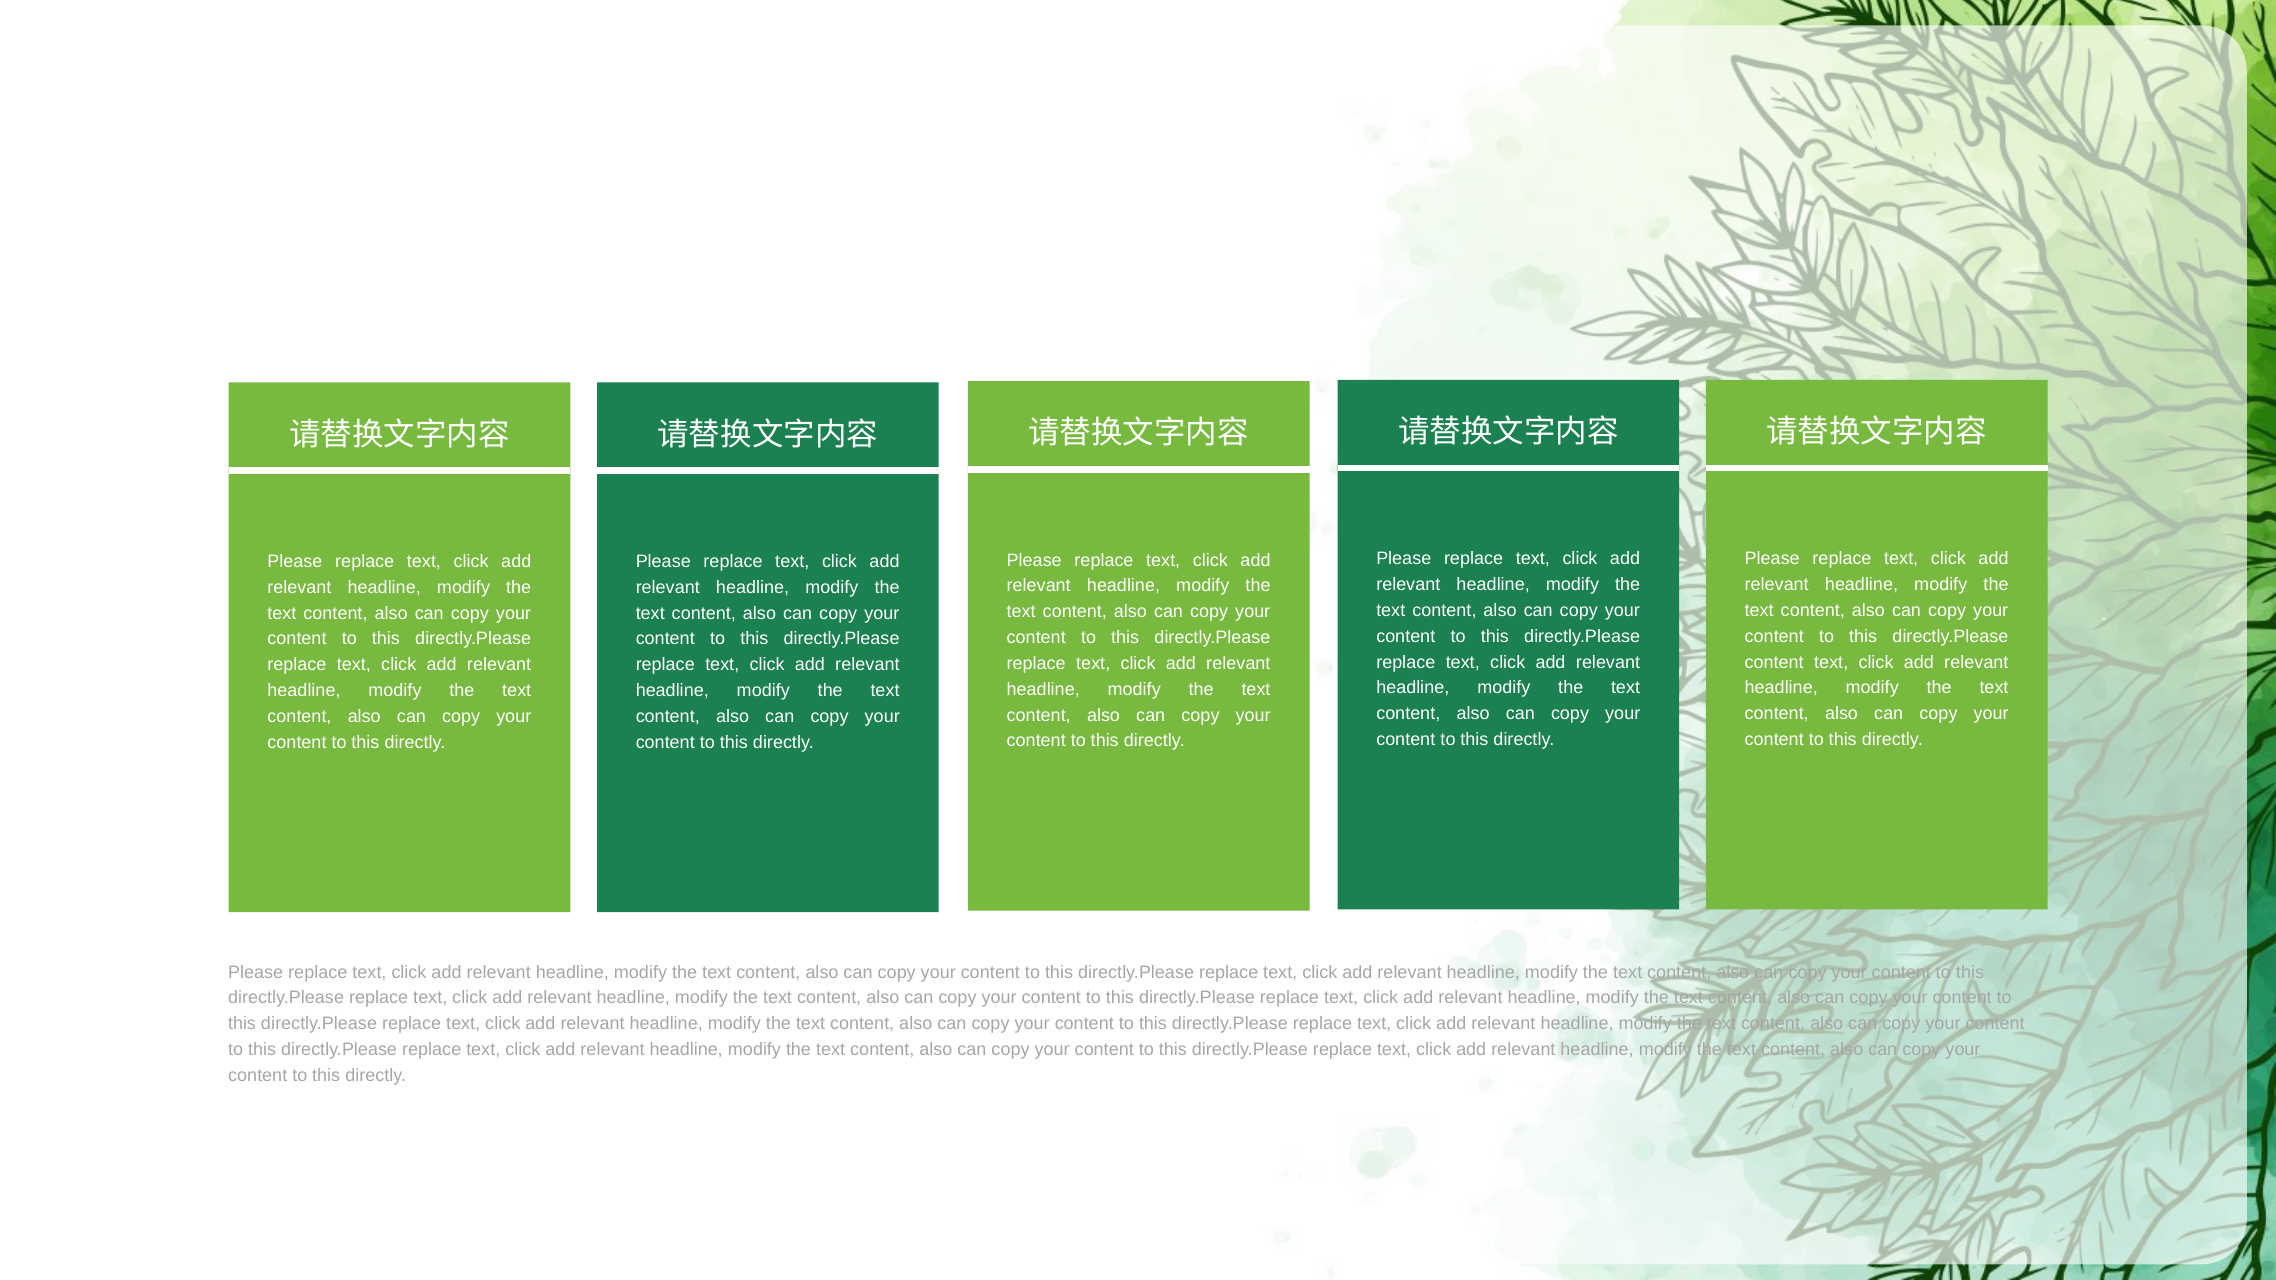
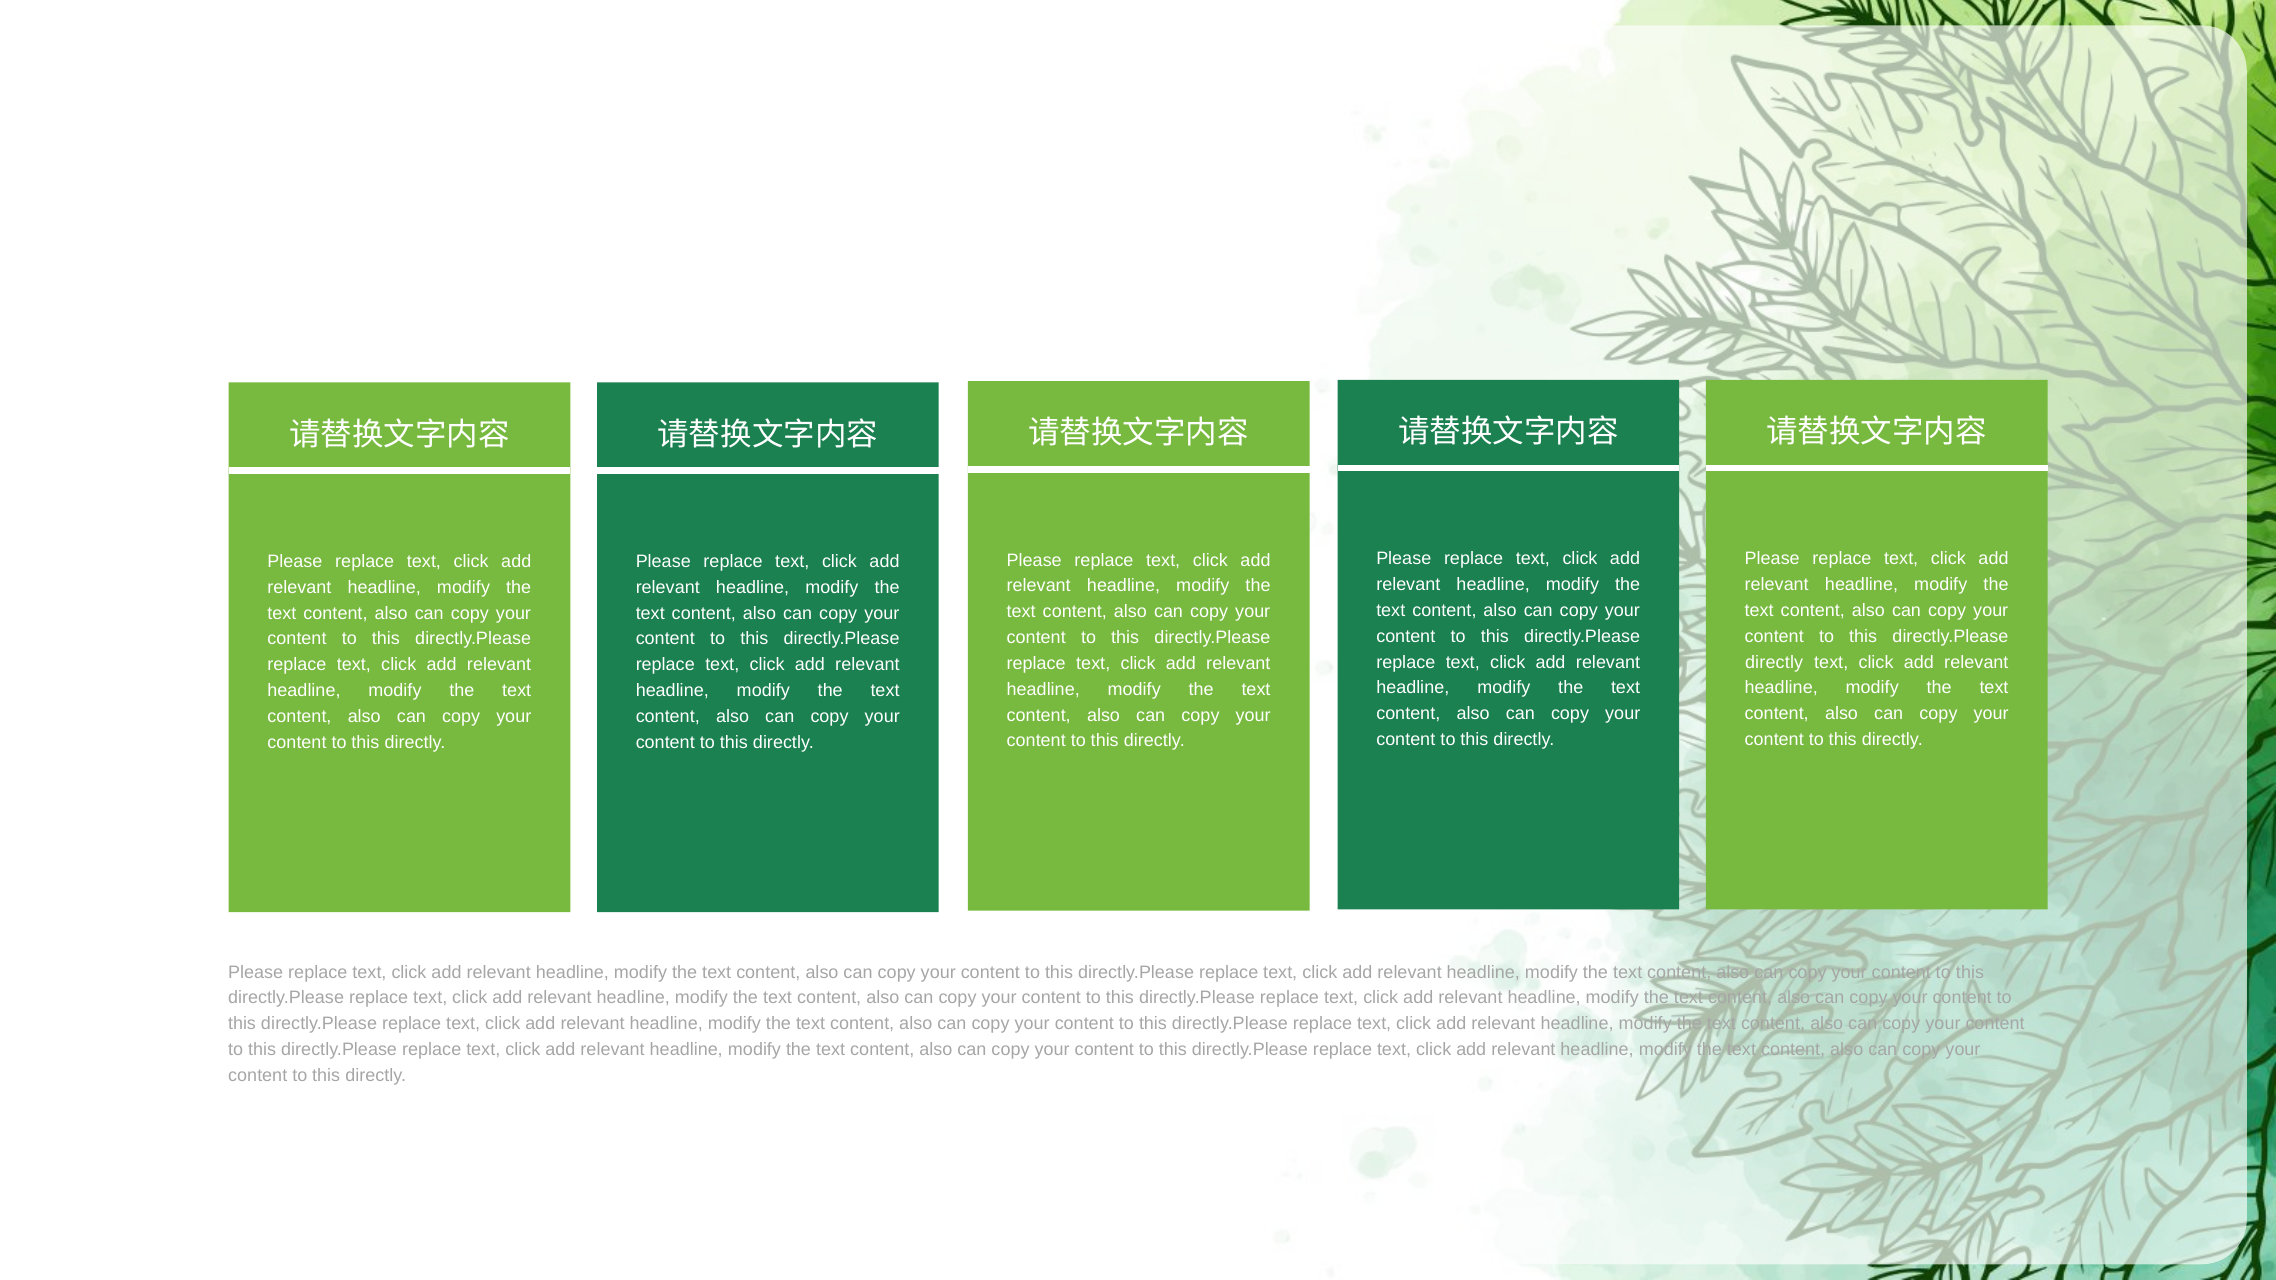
content: content -> directly (1774, 662)
